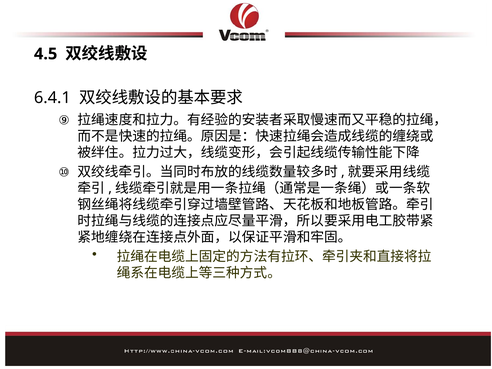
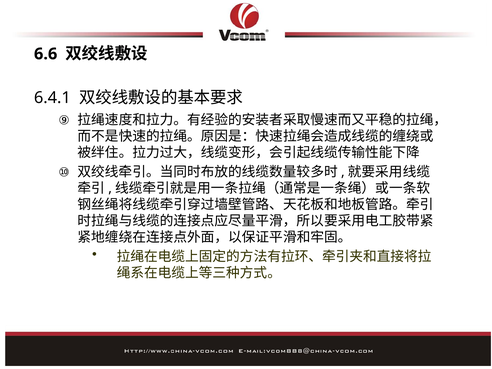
4.5: 4.5 -> 6.6 (46, 54)
